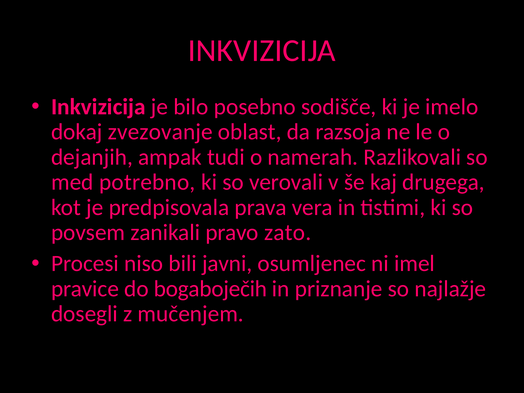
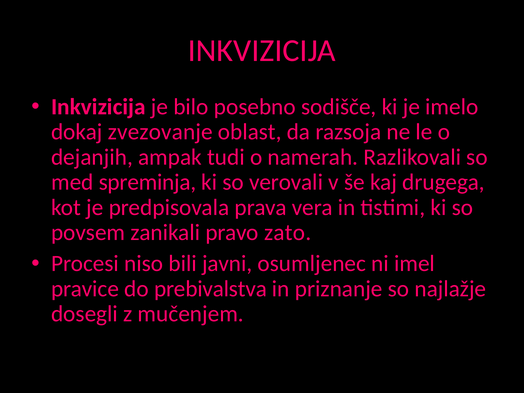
potrebno: potrebno -> spreminja (147, 182)
bogaboječih: bogaboječih -> prebivalstva (210, 289)
